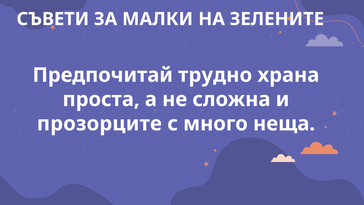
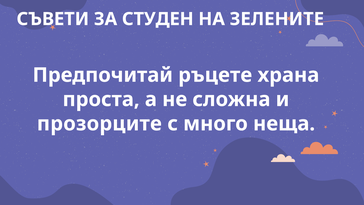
МАЛКИ: МАЛКИ -> СТУДЕН (158, 19)
трудно: трудно -> ръцете (215, 75)
